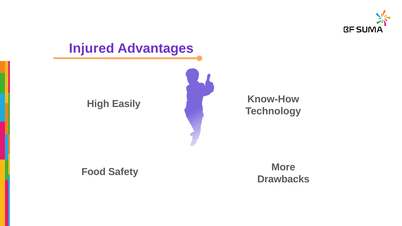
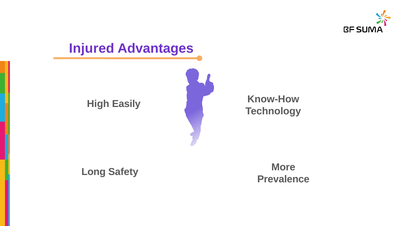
Food: Food -> Long (94, 172)
Drawbacks: Drawbacks -> Prevalence (283, 179)
